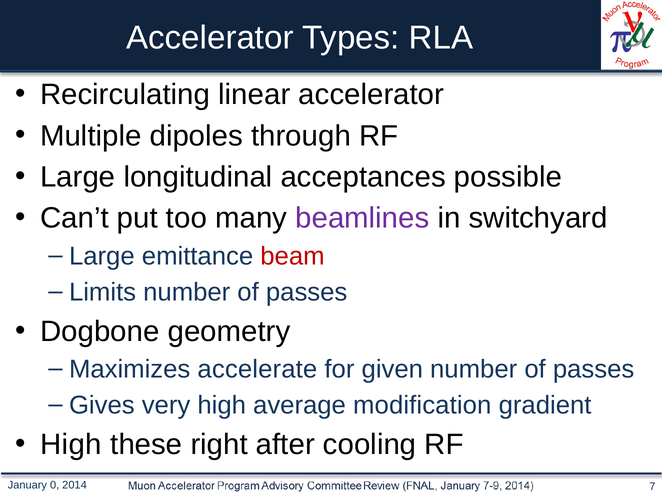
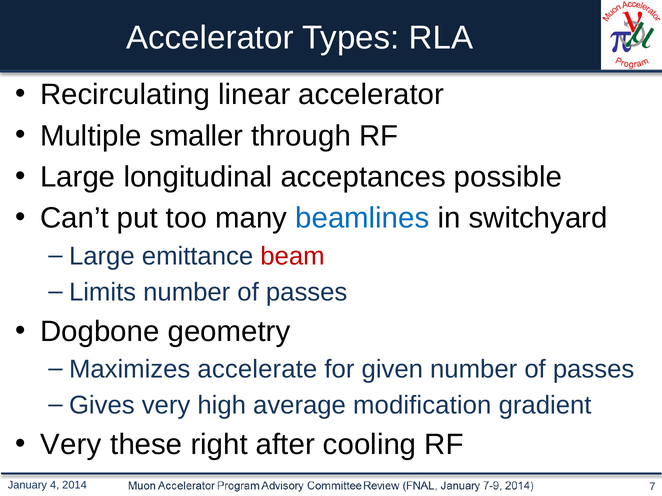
dipoles: dipoles -> smaller (196, 136)
beamlines colour: purple -> blue (362, 218)
High: High -> Very (71, 445)
0: 0 -> 4 (55, 486)
